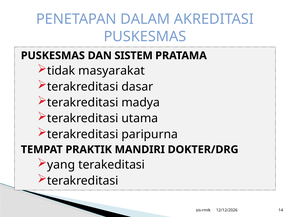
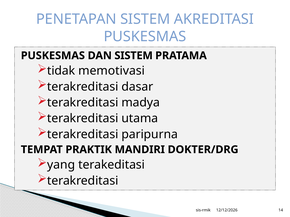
PENETAPAN DALAM: DALAM -> SISTEM (145, 19)
masyarakat: masyarakat -> memotivasi (112, 71)
